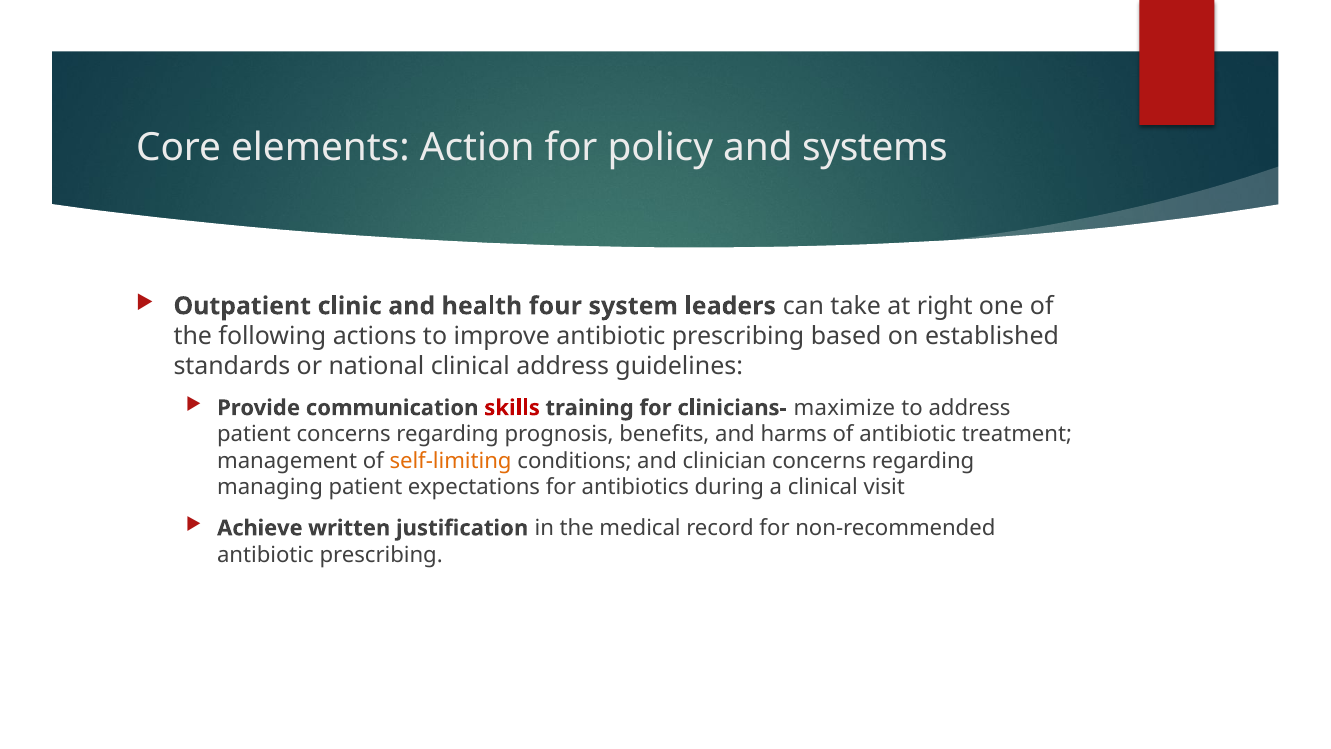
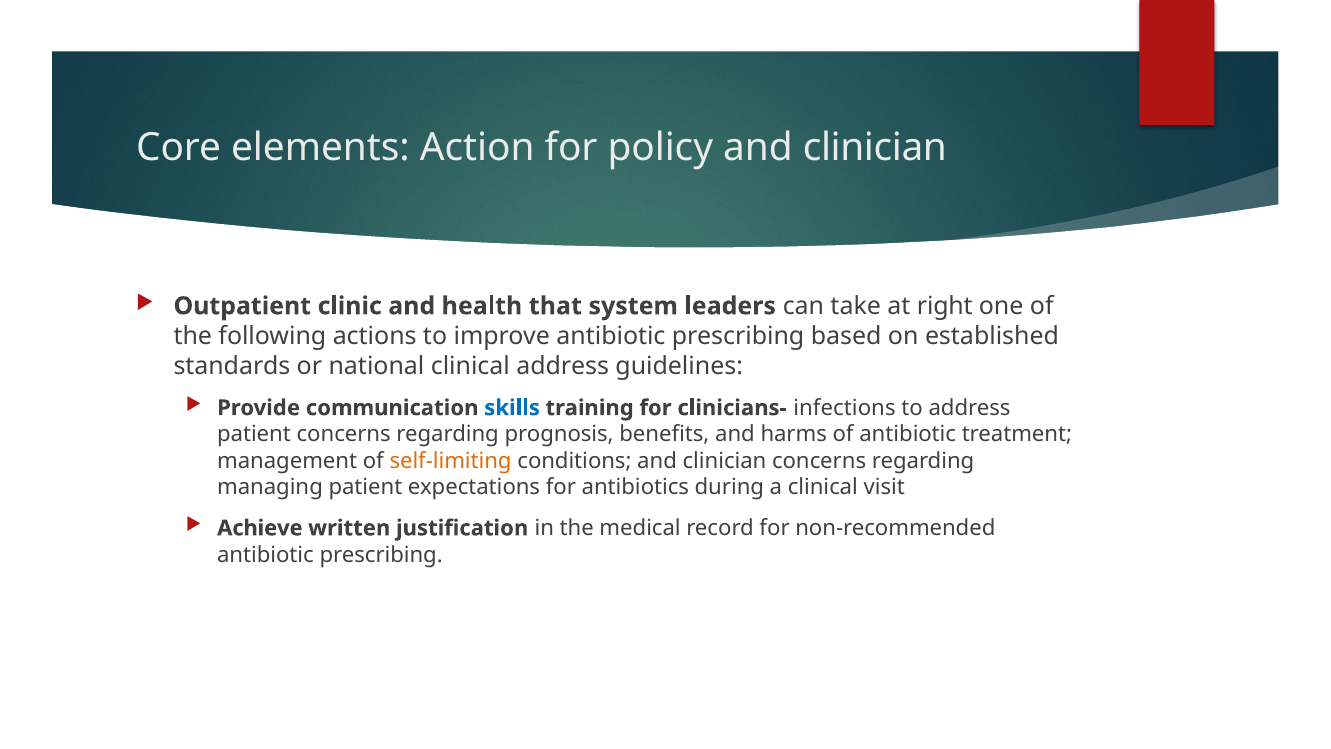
policy and systems: systems -> clinician (875, 148)
four: four -> that (555, 306)
skills colour: red -> blue (512, 408)
maximize: maximize -> infections (844, 408)
